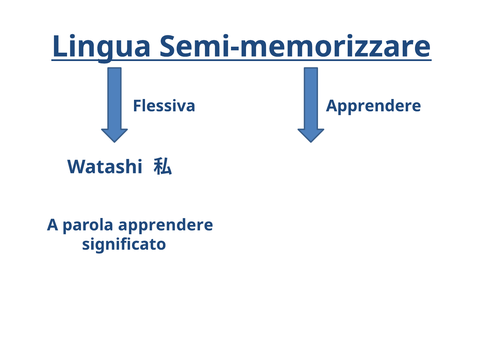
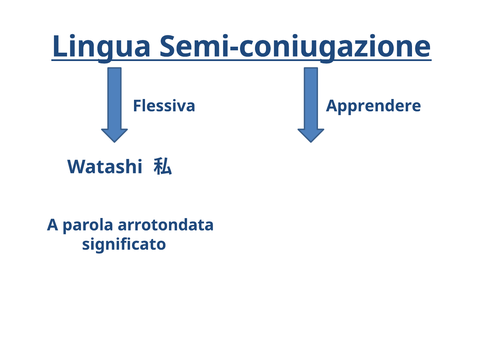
Semi-memorizzare: Semi-memorizzare -> Semi-coniugazione (295, 47)
parola apprendere: apprendere -> arrotondata (166, 225)
